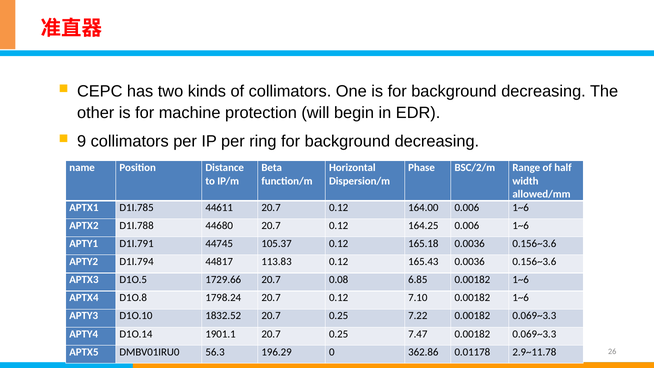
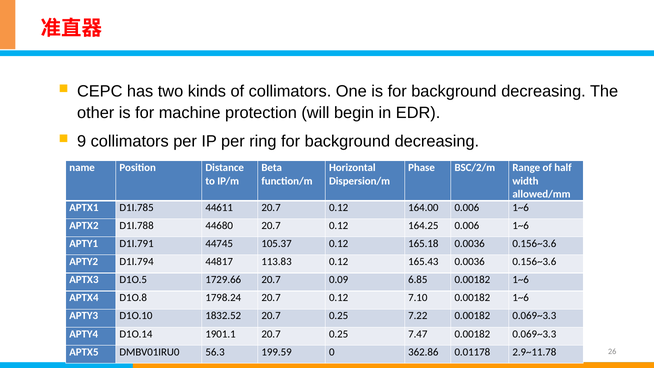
0.08: 0.08 -> 0.09 (339, 280)
196.29: 196.29 -> 199.59 (277, 352)
